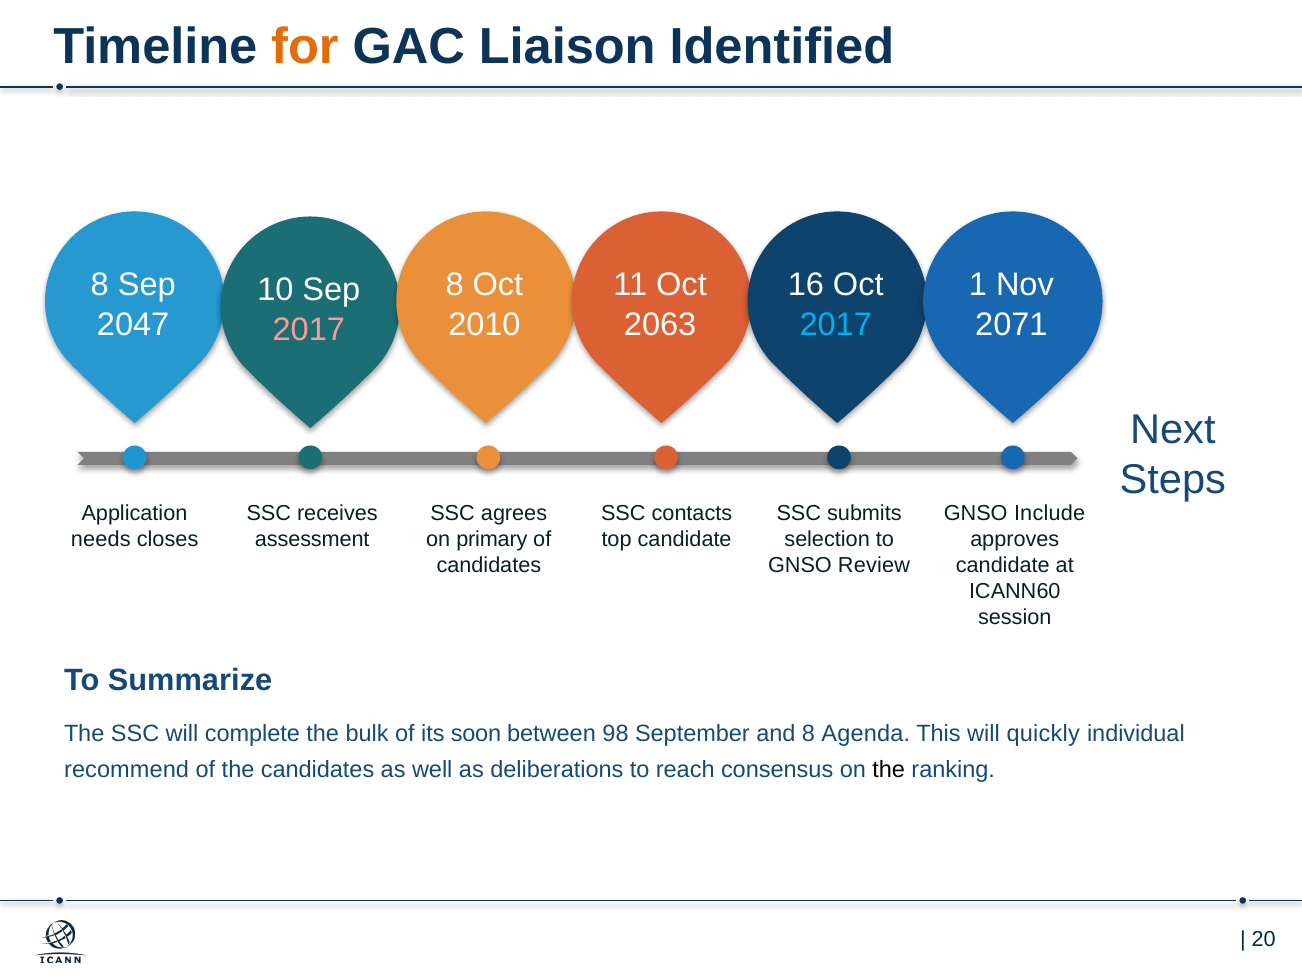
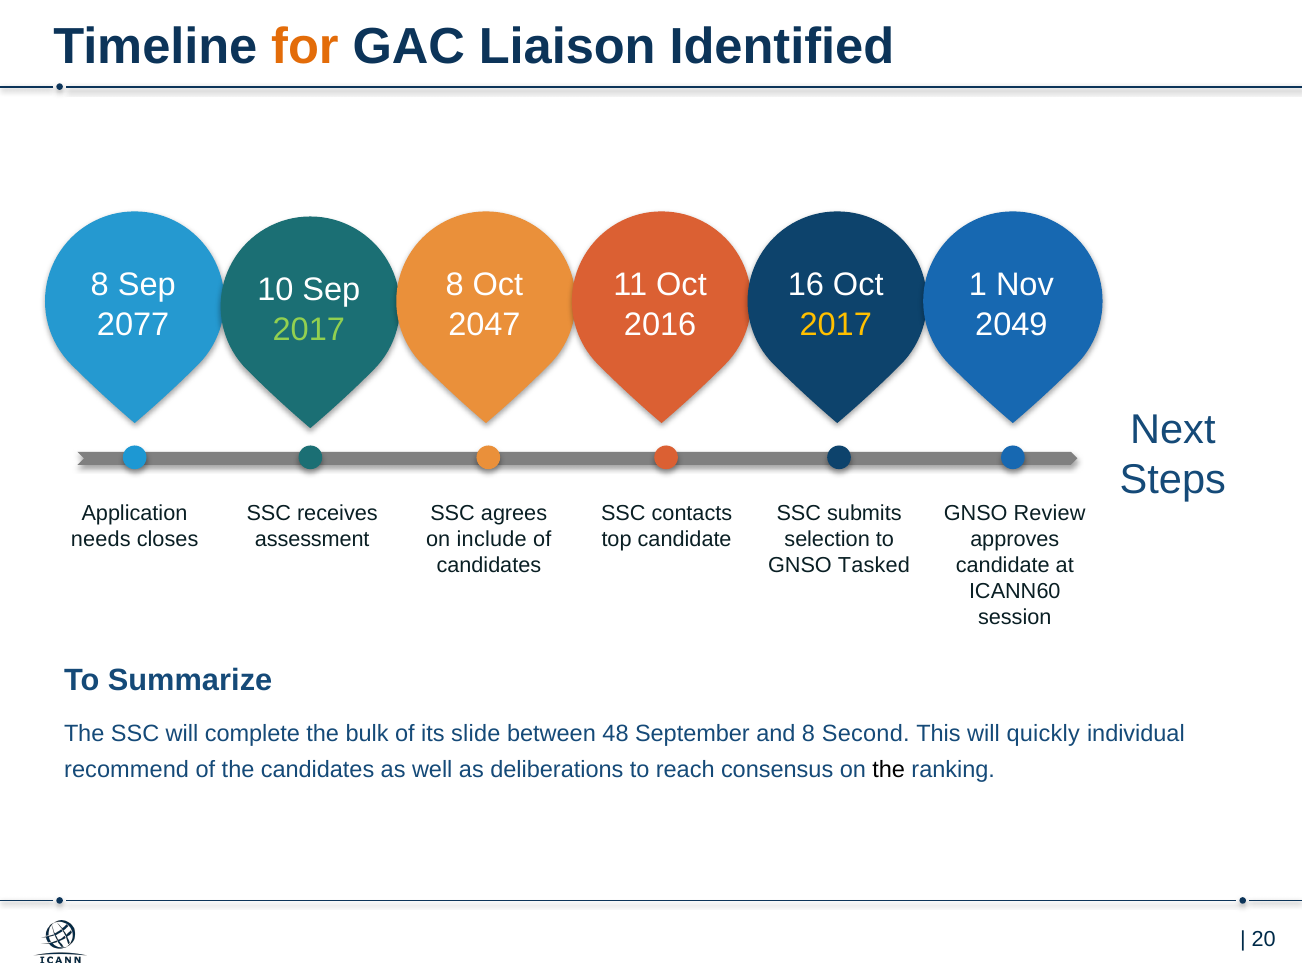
2047: 2047 -> 2077 (133, 324)
2010: 2010 -> 2047 (484, 324)
2063: 2063 -> 2016 (660, 324)
2017 colour: light blue -> yellow (836, 324)
2071: 2071 -> 2049 (1011, 324)
2017 colour: pink -> light green (309, 329)
Include: Include -> Review (1050, 513)
primary: primary -> include (492, 539)
Review: Review -> Tasked (874, 565)
soon: soon -> slide (476, 734)
98: 98 -> 48 (616, 734)
Agenda: Agenda -> Second (866, 734)
